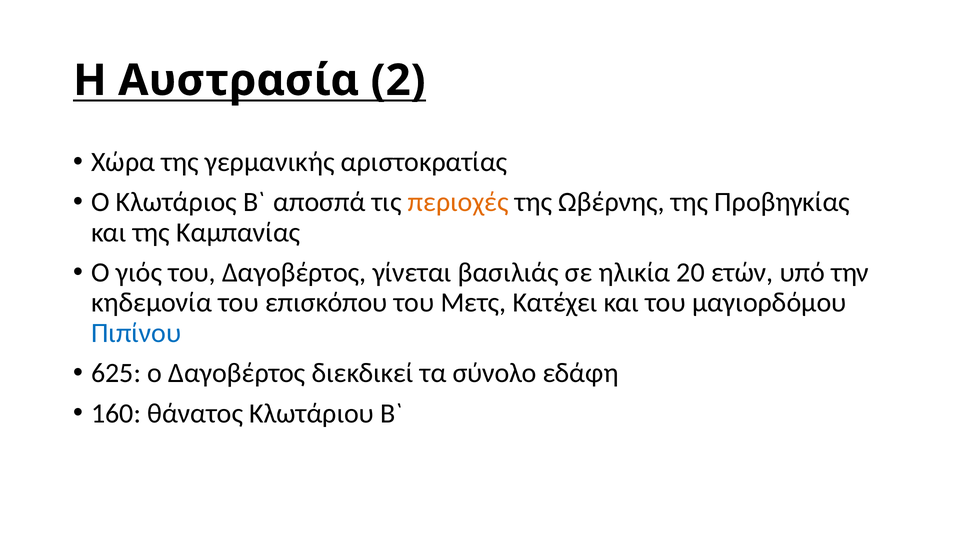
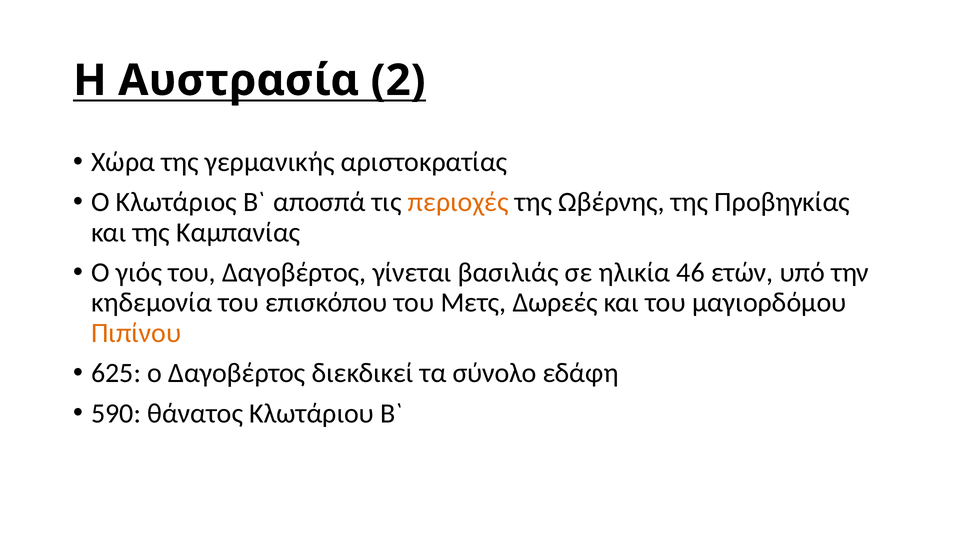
20: 20 -> 46 (691, 273)
Κατέχει: Κατέχει -> Δωρεές (555, 303)
Πιπίνου colour: blue -> orange (136, 333)
160: 160 -> 590 (116, 414)
